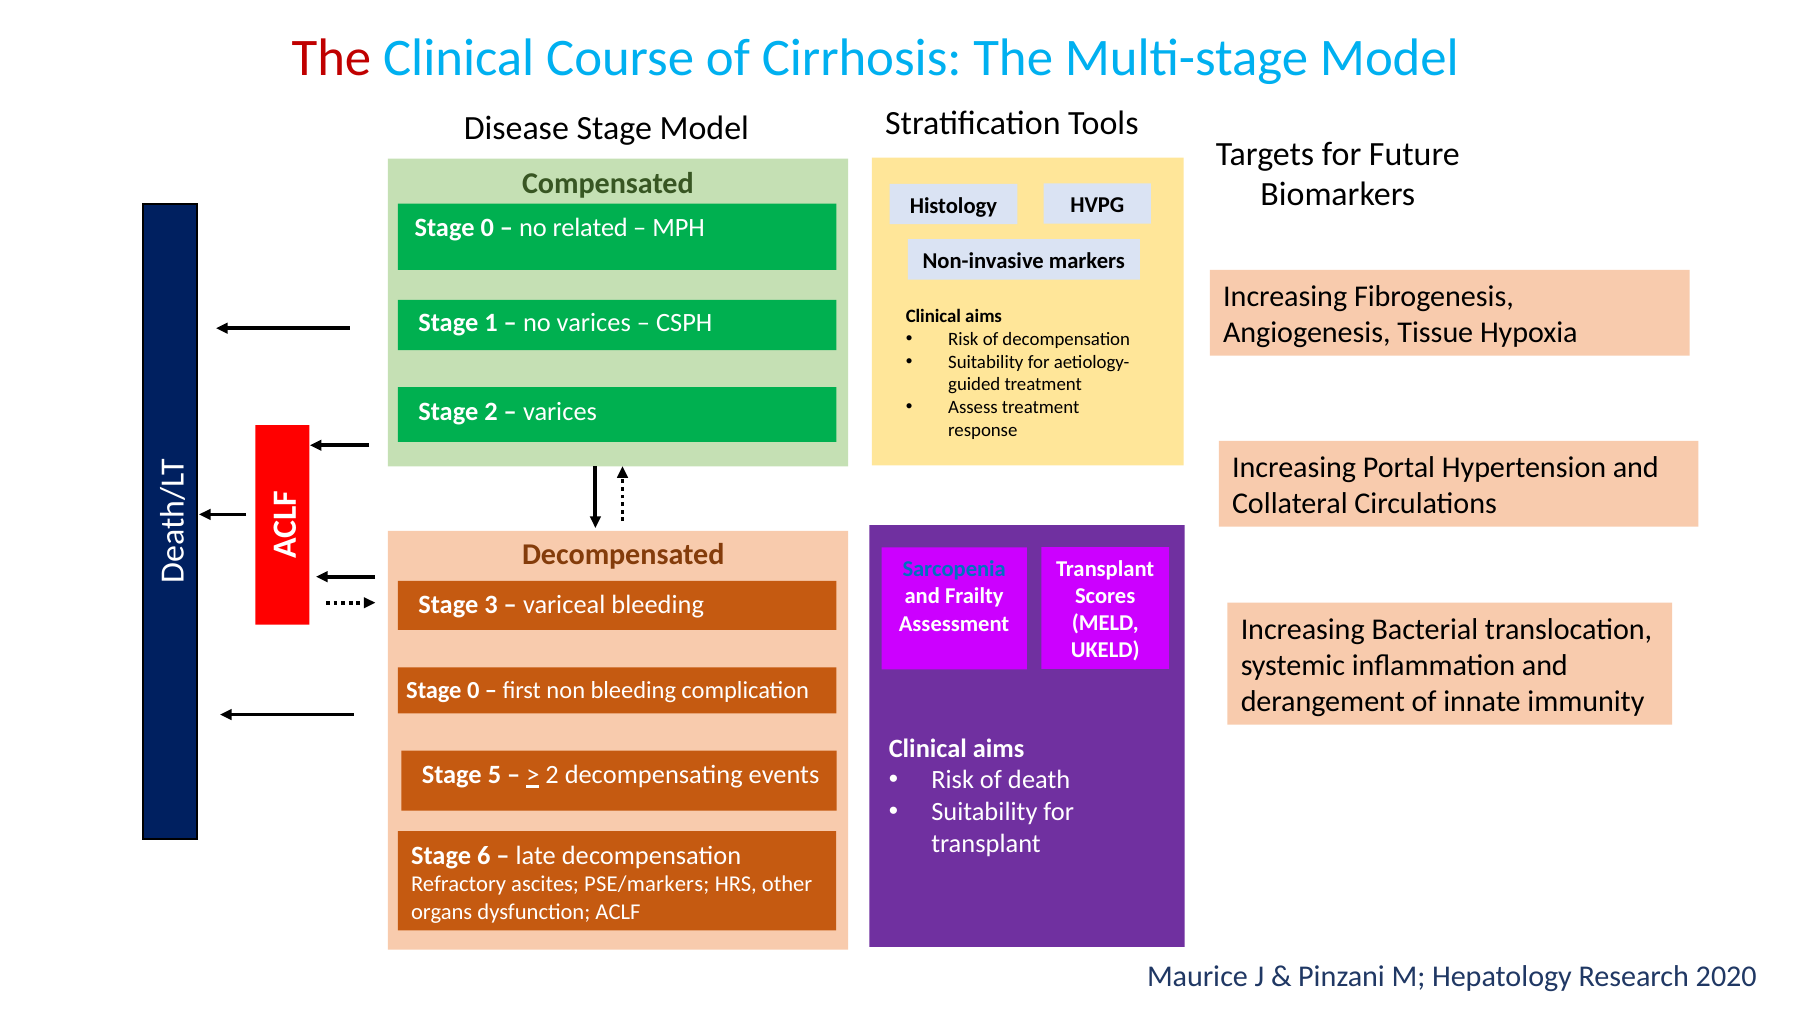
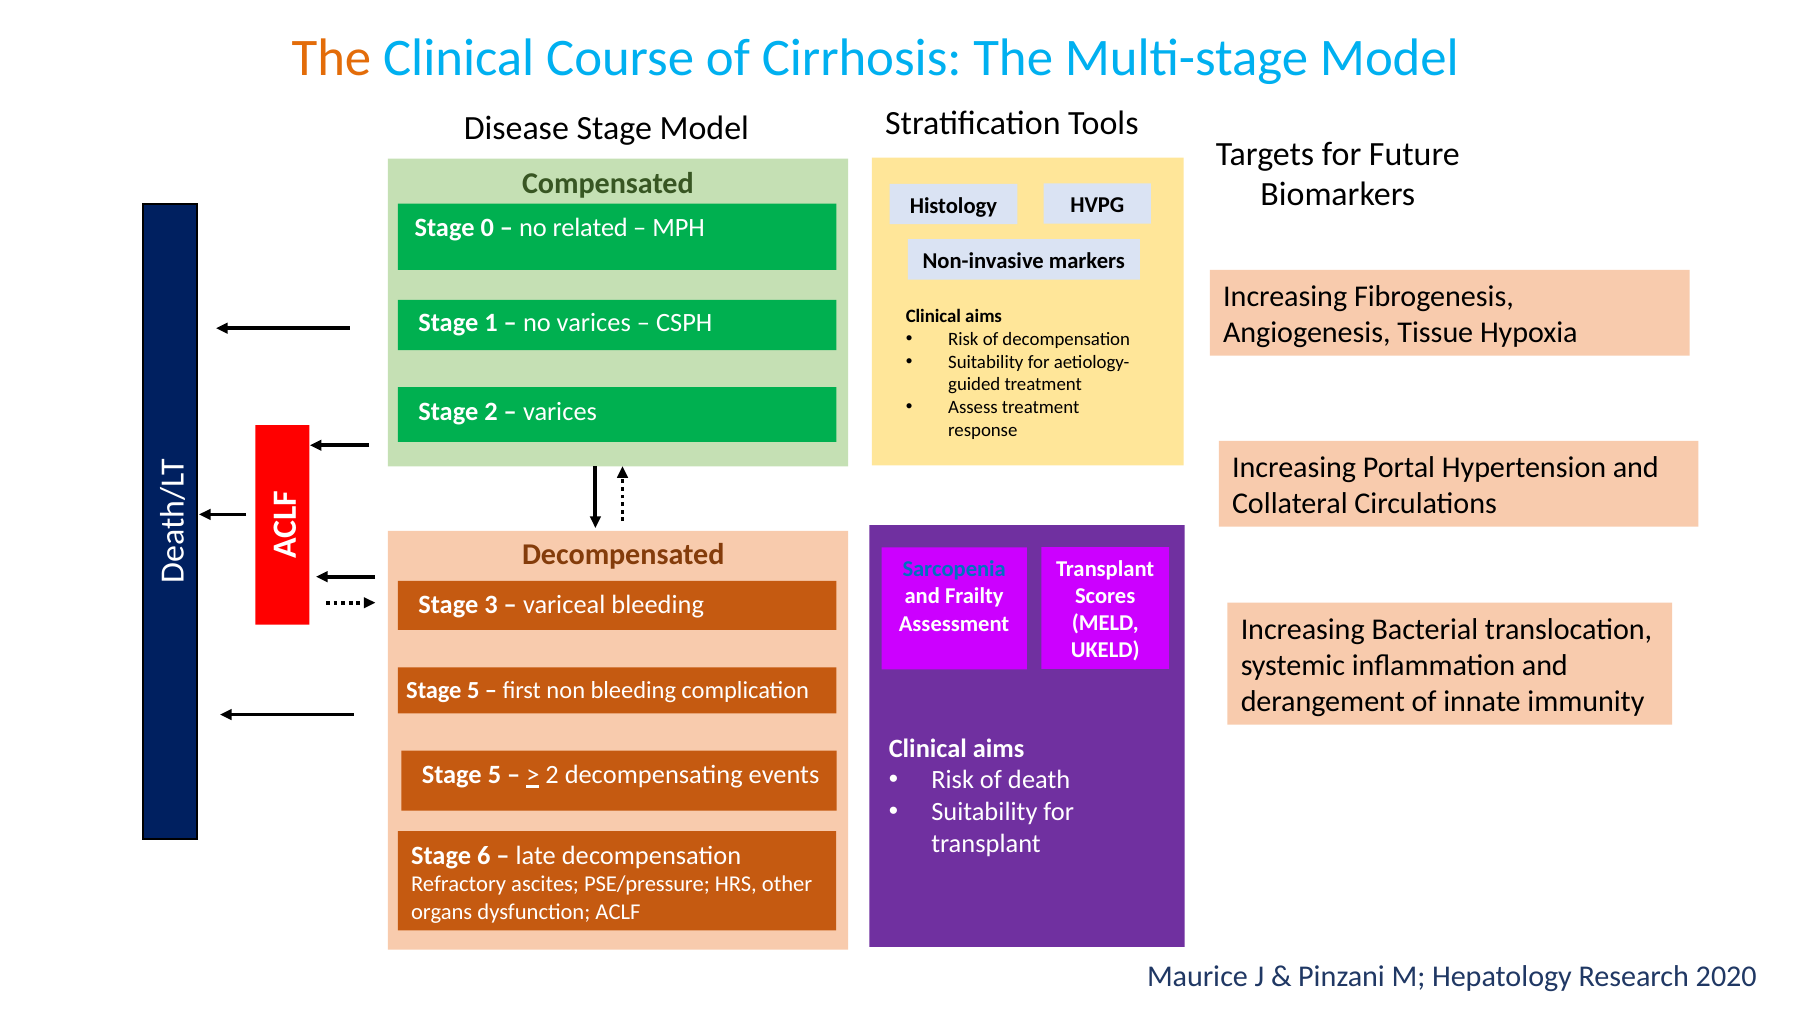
The colour: red -> orange (331, 59)
0: 0 -> 5 (473, 691)
PSE/markers: PSE/markers -> PSE/pressure (647, 885)
